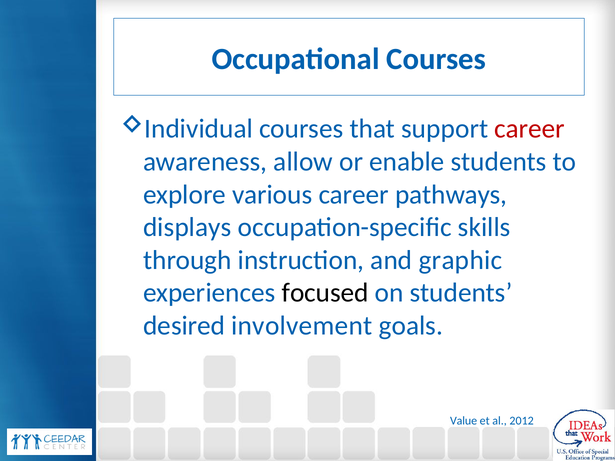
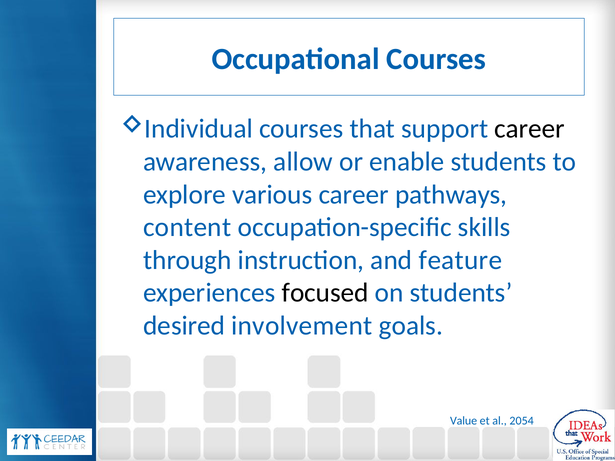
career colour: red -> black (530, 129)
displays: displays -> content (187, 227)
graphic: graphic -> feature (461, 260)
2012: 2012 -> 2054 (522, 421)
